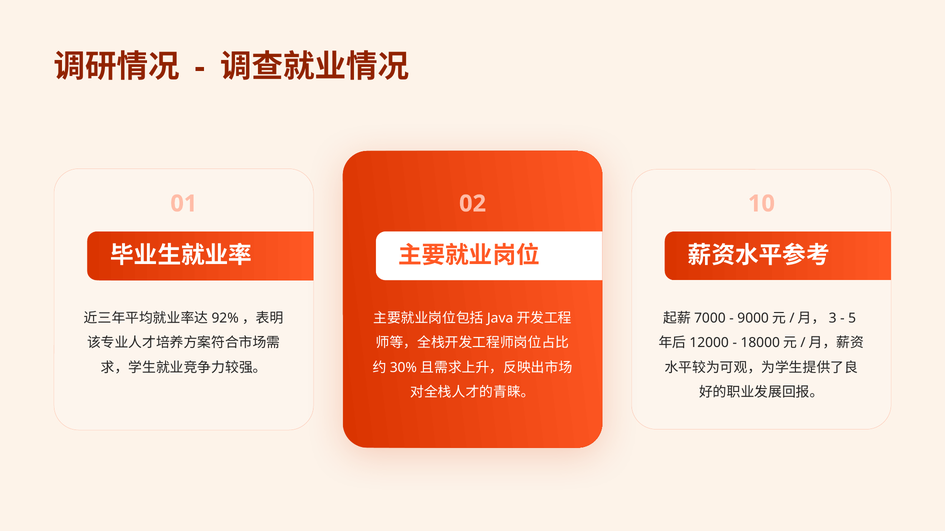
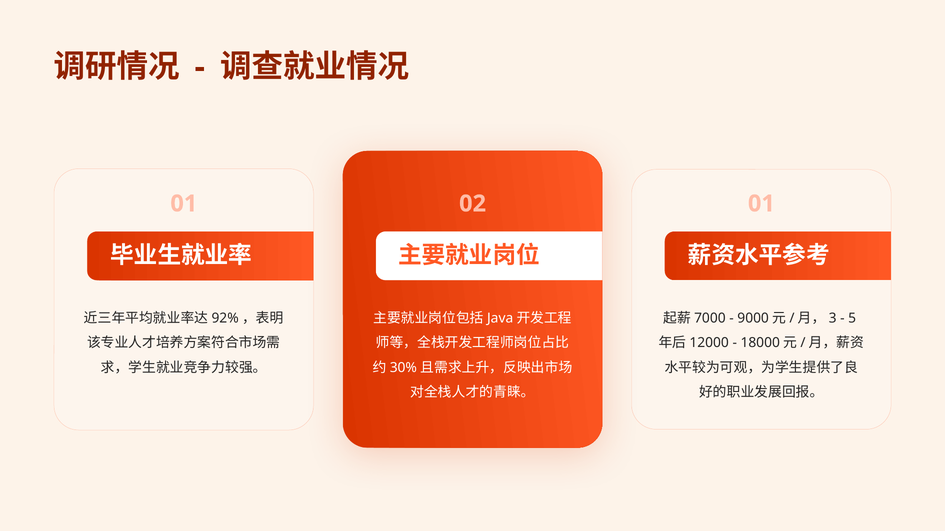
01 10: 10 -> 01 (761, 204)
